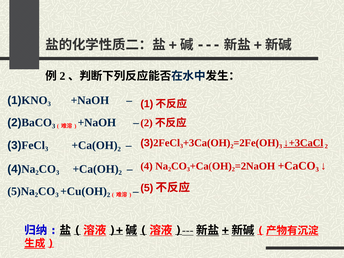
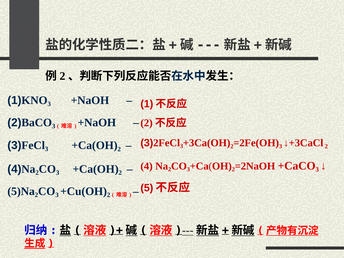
↓+3CaCl underline: present -> none (303, 143)
